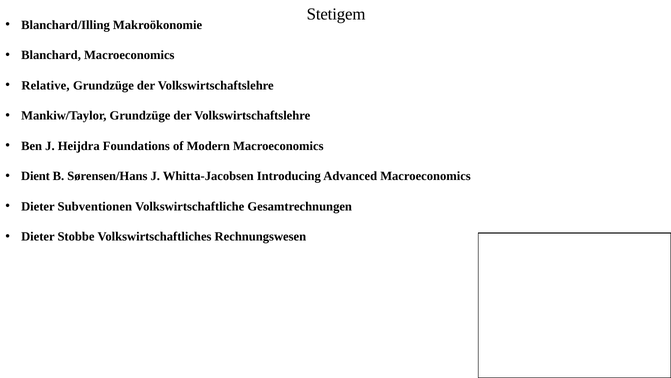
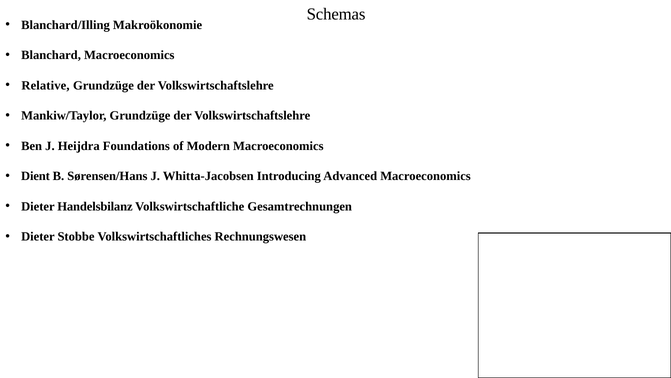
Stetigem: Stetigem -> Schemas (336, 14)
Subventionen: Subventionen -> Handelsbilanz (95, 206)
